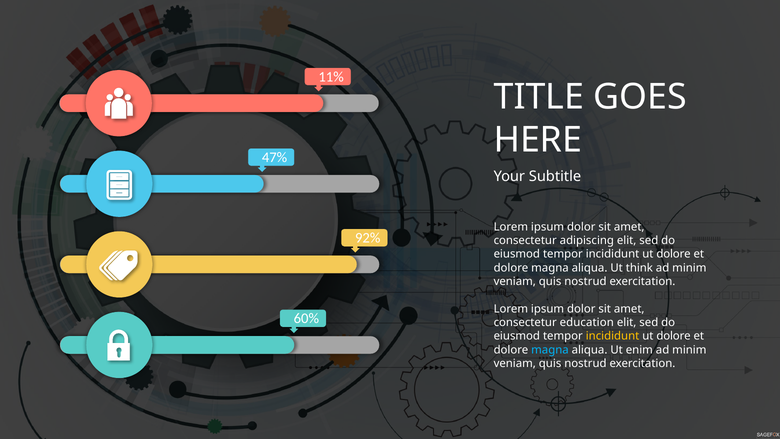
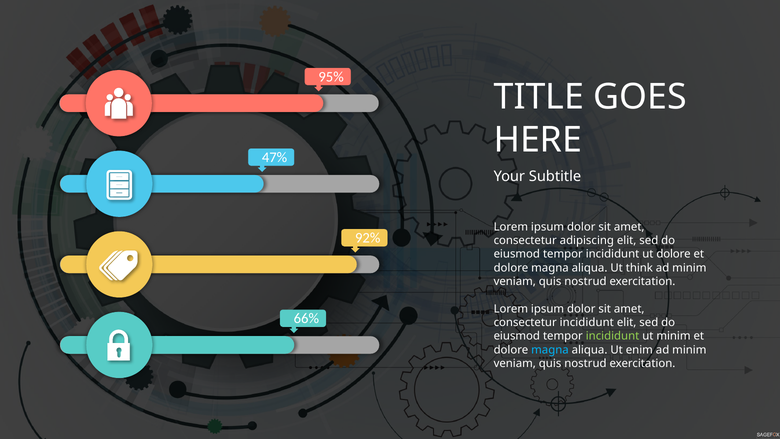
11%: 11% -> 95% (331, 77)
60%: 60% -> 66% (306, 318)
consectetur education: education -> incididunt (587, 322)
incididunt colour: yellow -> light green (613, 336)
dolore: dolore -> minim (673, 336)
